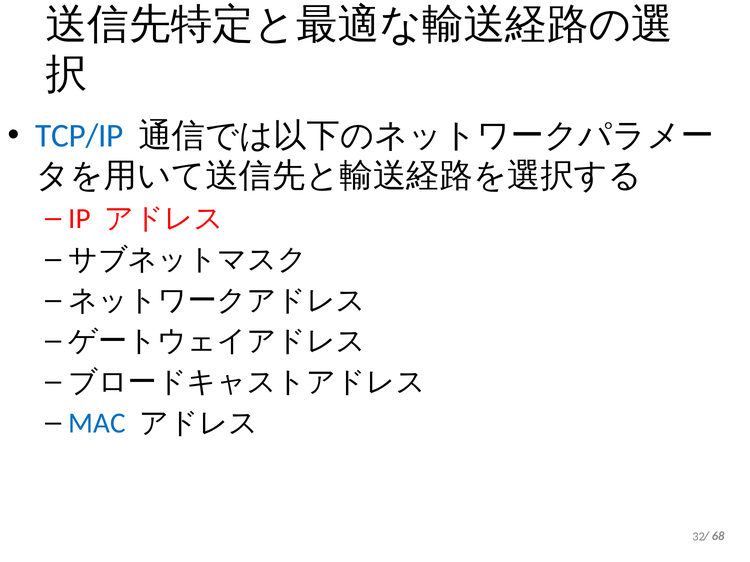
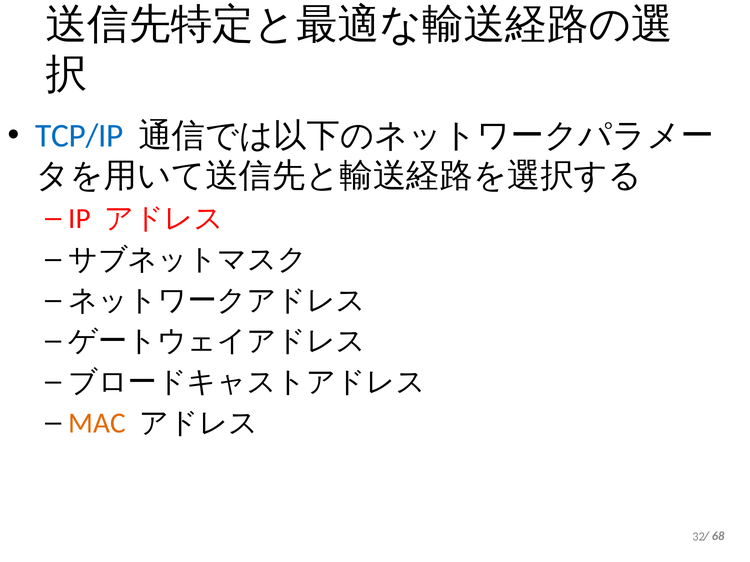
MAC colour: blue -> orange (97, 423)
